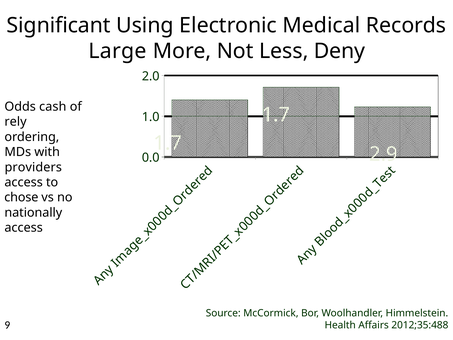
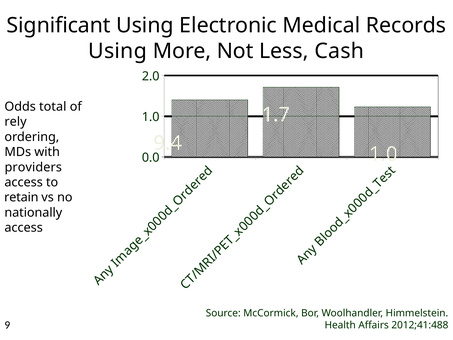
Large: Large -> Using (118, 51)
Deny: Deny -> Cash (339, 51)
cash: cash -> total (53, 107)
1.7: 1.7 -> 9.4 (168, 143)
2.9: 2.9 -> 1.0 (383, 154)
chose: chose -> retain (21, 197)
2012;35:488: 2012;35:488 -> 2012;41:488 (420, 325)
